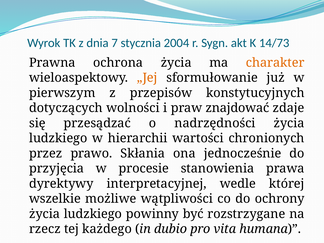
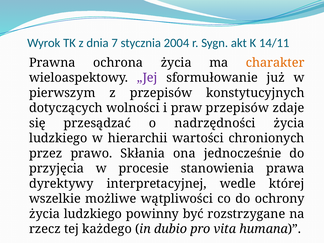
14/73: 14/73 -> 14/11 (274, 43)
„Jej colour: orange -> purple (147, 78)
praw znajdować: znajdować -> przepisów (237, 108)
